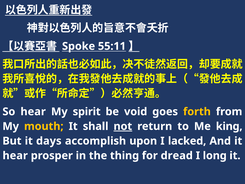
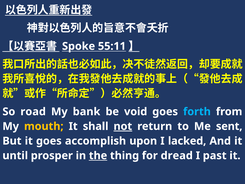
So hear: hear -> road (33, 111)
spirit: spirit -> bank (87, 111)
forth colour: yellow -> light blue (197, 111)
king: king -> sent (229, 126)
it days: days -> goes (49, 141)
hear: hear -> until (15, 155)
the underline: none -> present (98, 155)
long: long -> past (215, 155)
